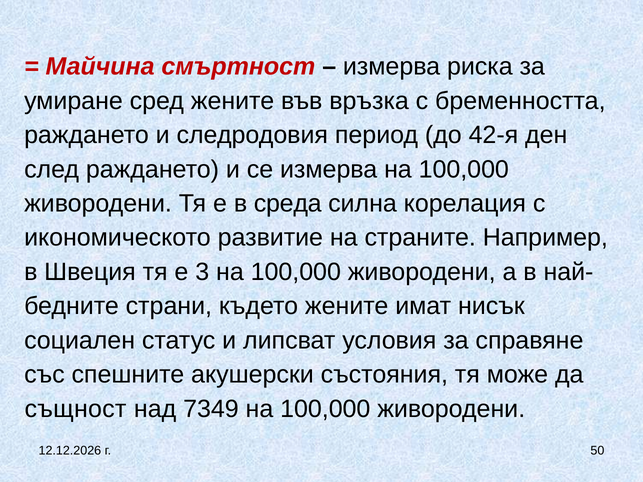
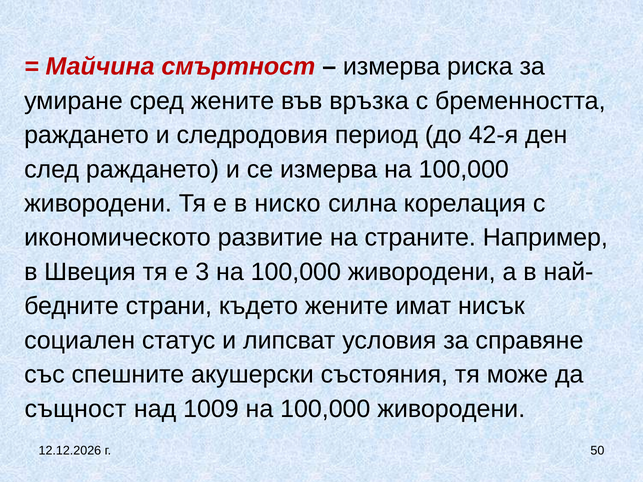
среда: среда -> ниско (287, 204)
7349: 7349 -> 1009 (211, 409)
